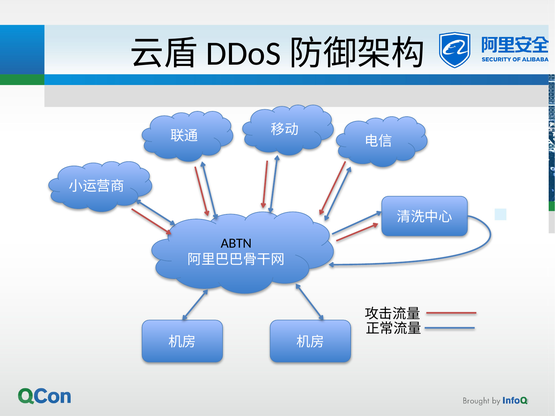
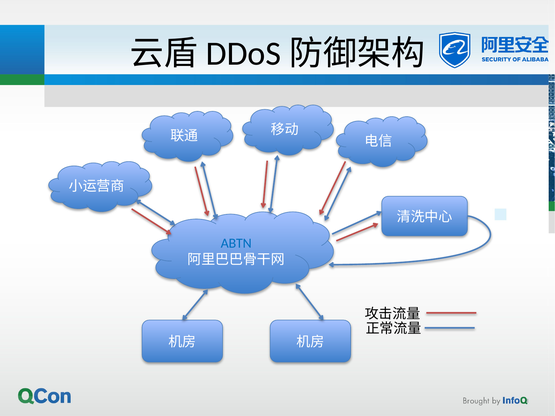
ABTN colour: black -> blue (236, 243)
